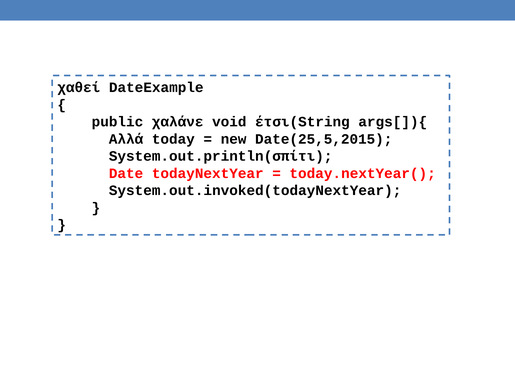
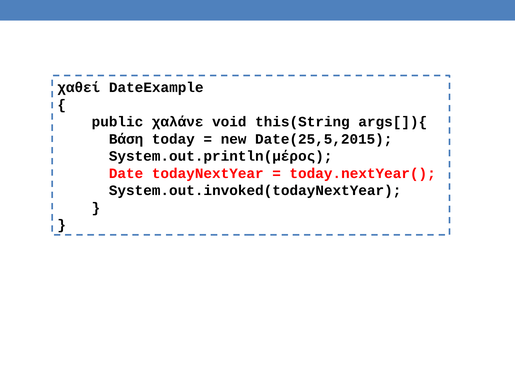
έτσι(String: έτσι(String -> this(String (302, 122)
Αλλά: Αλλά -> Βάση (126, 139)
System.out.println(σπίτι: System.out.println(σπίτι -> System.out.println(μέρος (221, 156)
